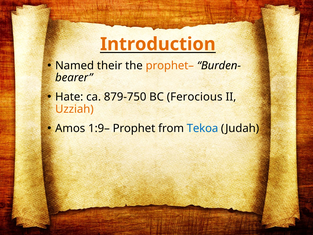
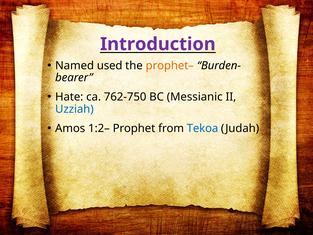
Introduction colour: orange -> purple (158, 44)
their: their -> used (110, 65)
879-750: 879-750 -> 762-750 (125, 97)
Ferocious: Ferocious -> Messianic (195, 97)
Uzziah colour: orange -> blue (74, 109)
1:9–: 1:9– -> 1:2– (99, 128)
